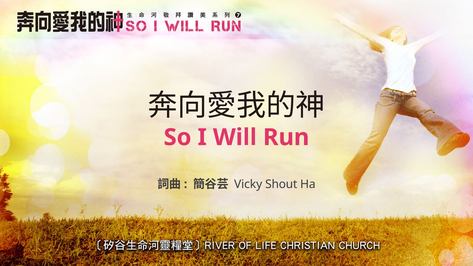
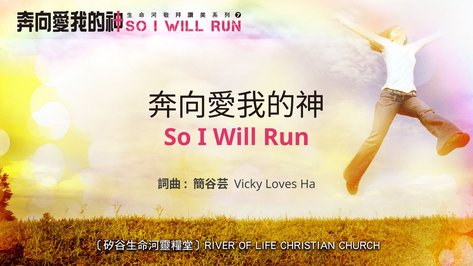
Shout: Shout -> Loves (281, 184)
